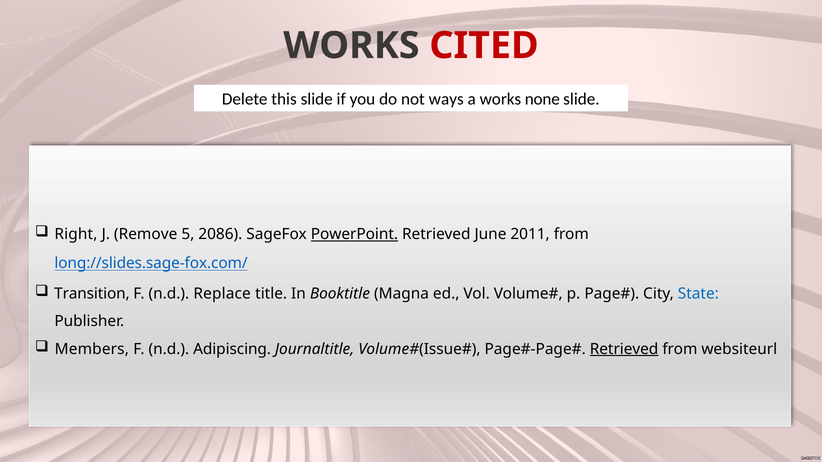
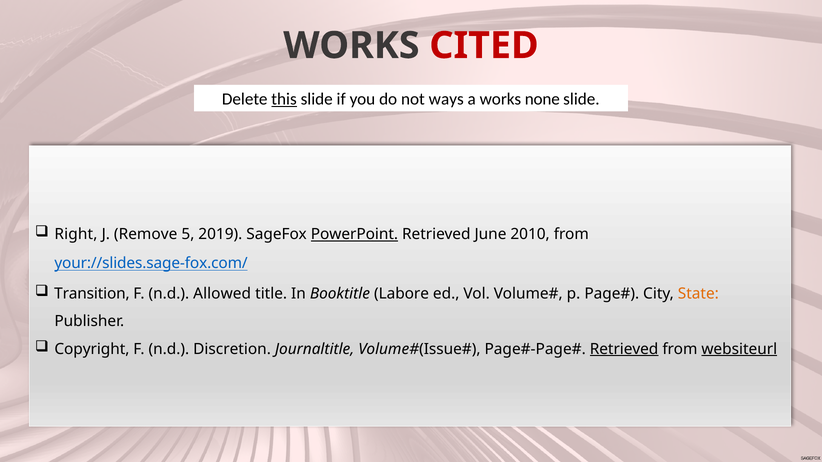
this underline: none -> present (284, 99)
2086: 2086 -> 2019 (220, 235)
2011: 2011 -> 2010 (530, 235)
long://slides.sage-fox.com/: long://slides.sage-fox.com/ -> your://slides.sage-fox.com/ (151, 264)
Replace: Replace -> Allowed (222, 294)
Magna: Magna -> Labore (402, 294)
State colour: blue -> orange (698, 294)
Members: Members -> Copyright (92, 349)
Adipiscing: Adipiscing -> Discretion (232, 349)
websiteurl underline: none -> present (739, 349)
